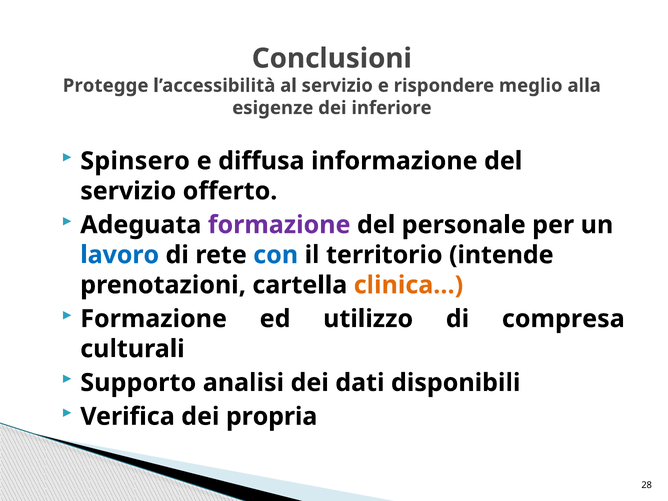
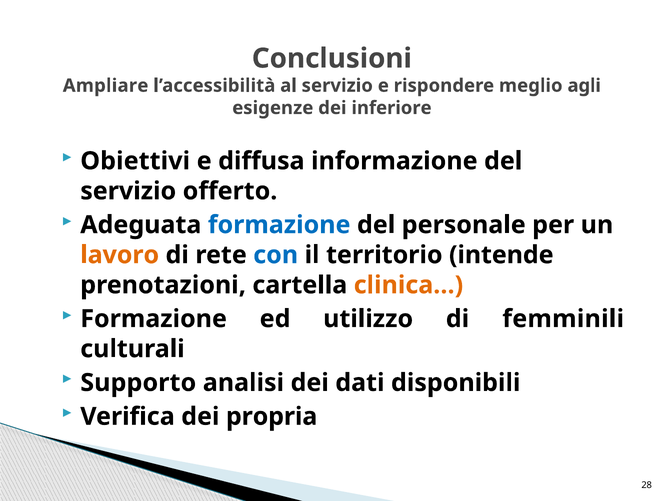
Protegge: Protegge -> Ampliare (106, 86)
alla: alla -> agli (584, 86)
Spinsero: Spinsero -> Obiettivi (135, 161)
formazione colour: purple -> blue (279, 225)
lavoro colour: blue -> orange (120, 255)
compresa: compresa -> femminili (563, 319)
